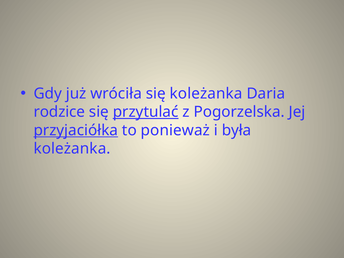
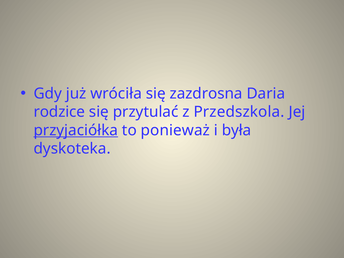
się koleżanka: koleżanka -> zazdrosna (206, 94)
przytulać underline: present -> none (146, 112)
Pogorzelska: Pogorzelska -> Przedszkola (239, 112)
koleżanka: koleżanka -> dyskoteka (72, 149)
